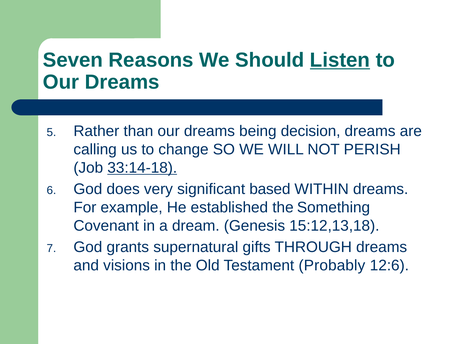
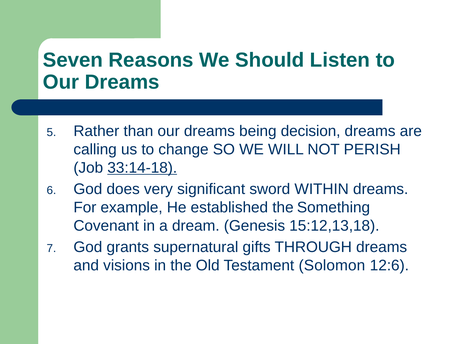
Listen underline: present -> none (340, 60)
based: based -> sword (270, 189)
Probably: Probably -> Solomon (332, 266)
